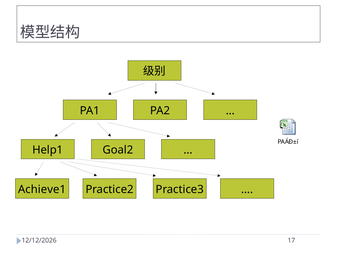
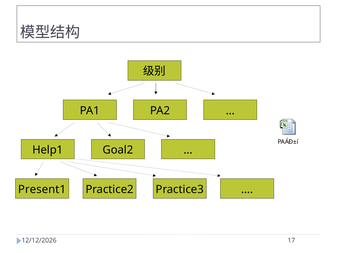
Achieve1: Achieve1 -> Present1 (42, 189)
